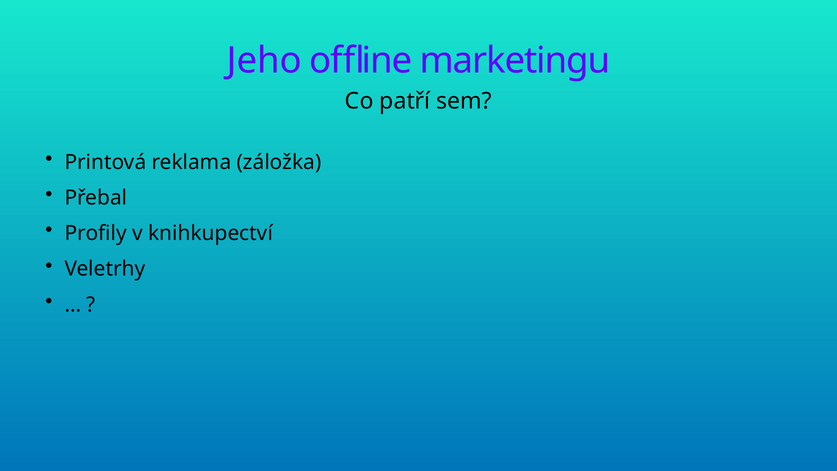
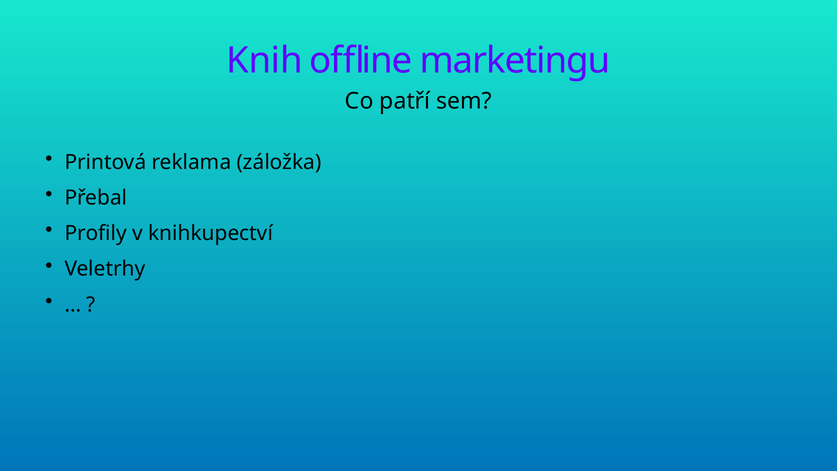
Jeho: Jeho -> Knih (265, 60)
